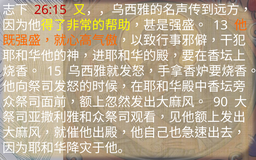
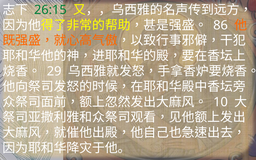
26:15 colour: red -> green (50, 10)
13: 13 -> 86 (221, 25)
15: 15 -> 29 (54, 71)
90: 90 -> 10 (221, 102)
